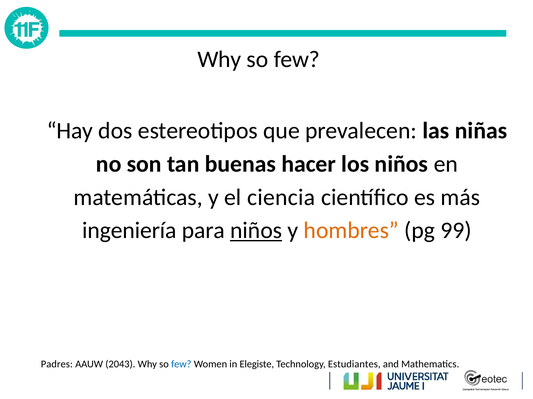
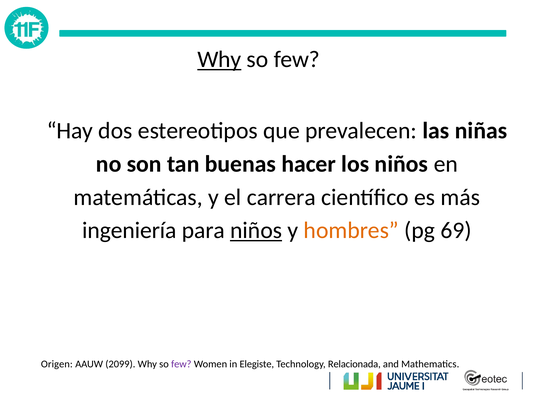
Why underline: none -> present (219, 60)
ciencia: ciencia -> carrera (281, 198)
99: 99 -> 69 (456, 231)
Padres: Padres -> Origen (57, 365)
2043: 2043 -> 2099 (120, 365)
few colour: blue -> purple (181, 365)
Estudiantes: Estudiantes -> Relacionada (354, 365)
